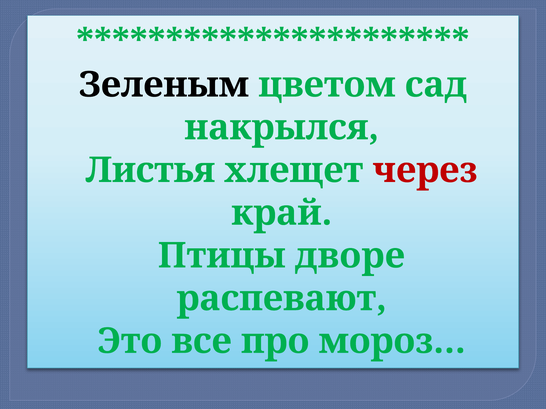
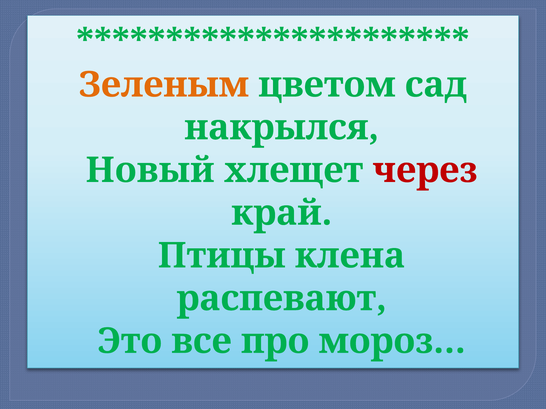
Зеленым colour: black -> orange (164, 85)
Листья: Листья -> Новый (150, 170)
дворе: дворе -> клена (350, 256)
